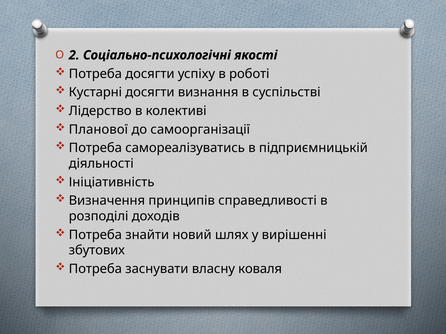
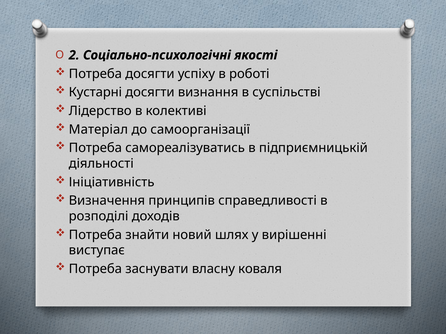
Планової: Планової -> Матеріал (98, 130)
збутових: збутових -> виступає (97, 251)
